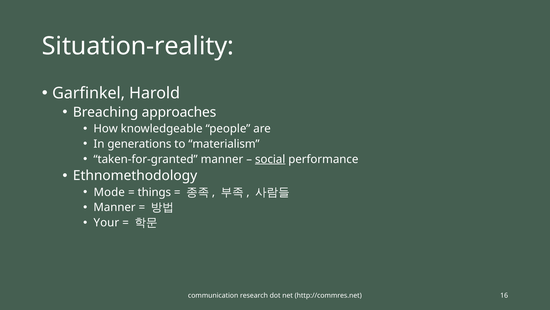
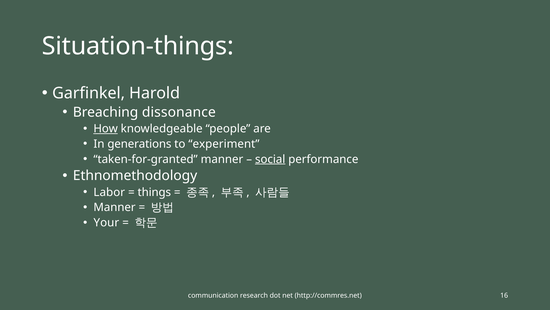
Situation-reality: Situation-reality -> Situation-things (138, 46)
approaches: approaches -> dissonance (179, 112)
How underline: none -> present (106, 128)
materialism: materialism -> experiment (224, 144)
Mode: Mode -> Labor (109, 192)
